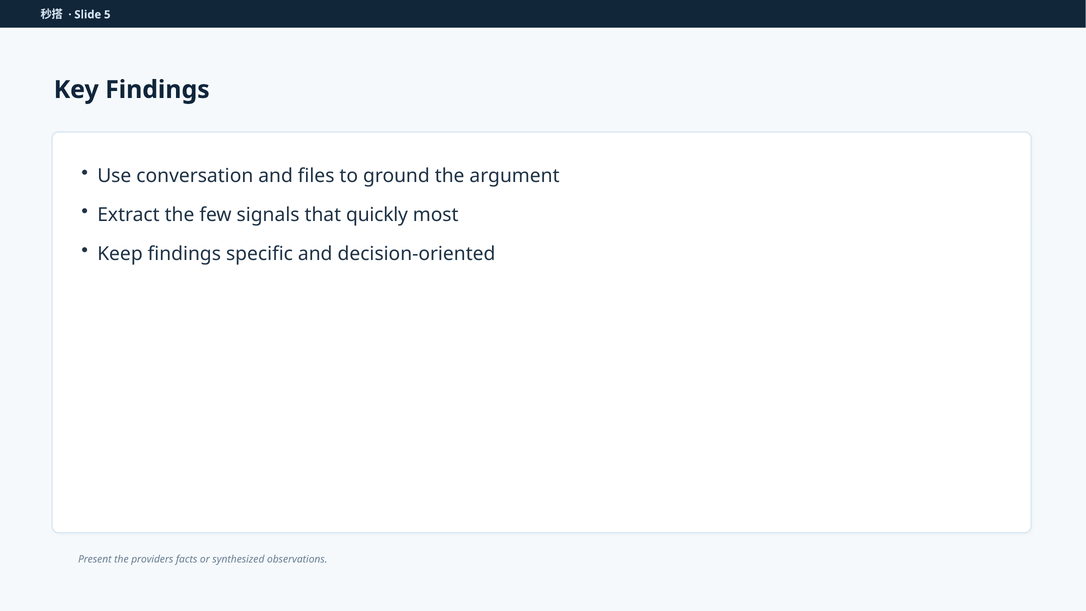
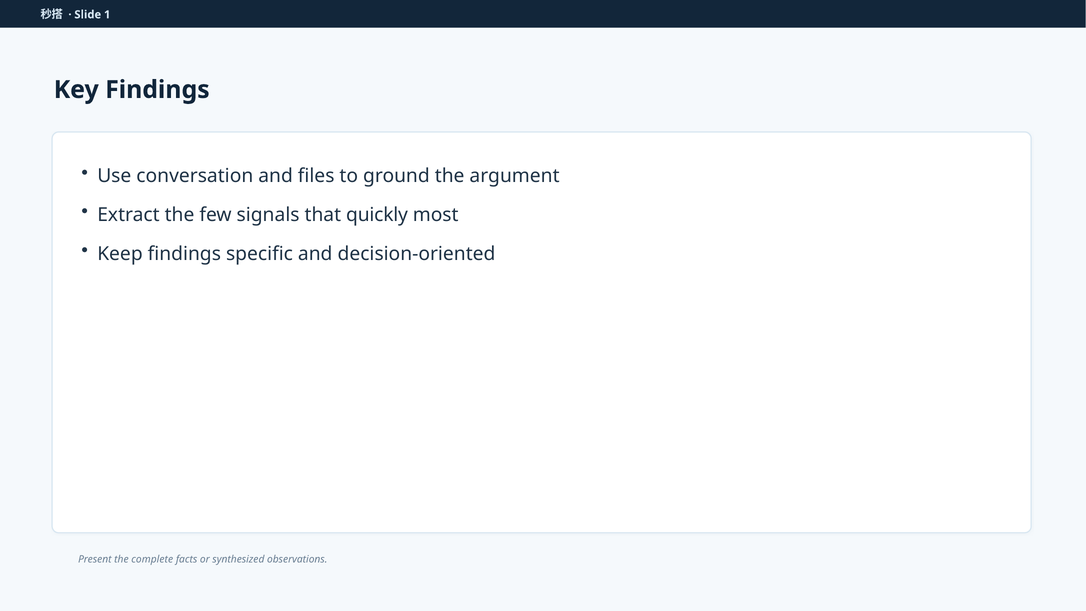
5: 5 -> 1 (107, 15)
providers: providers -> complete (152, 559)
